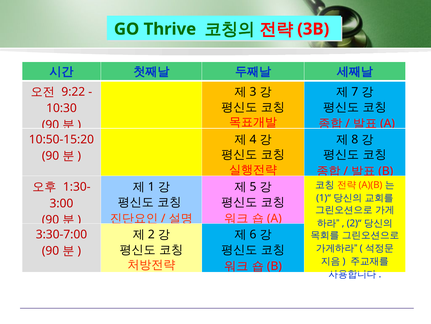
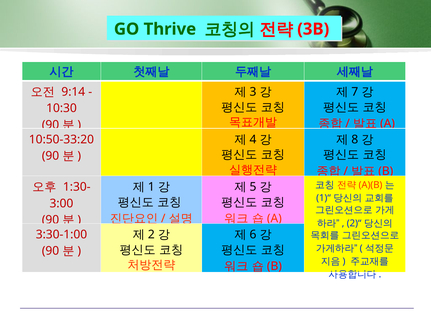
9:22: 9:22 -> 9:14 (73, 92)
10:50-15:20: 10:50-15:20 -> 10:50-33:20 (61, 139)
3:30-7:00: 3:30-7:00 -> 3:30-1:00 (61, 234)
